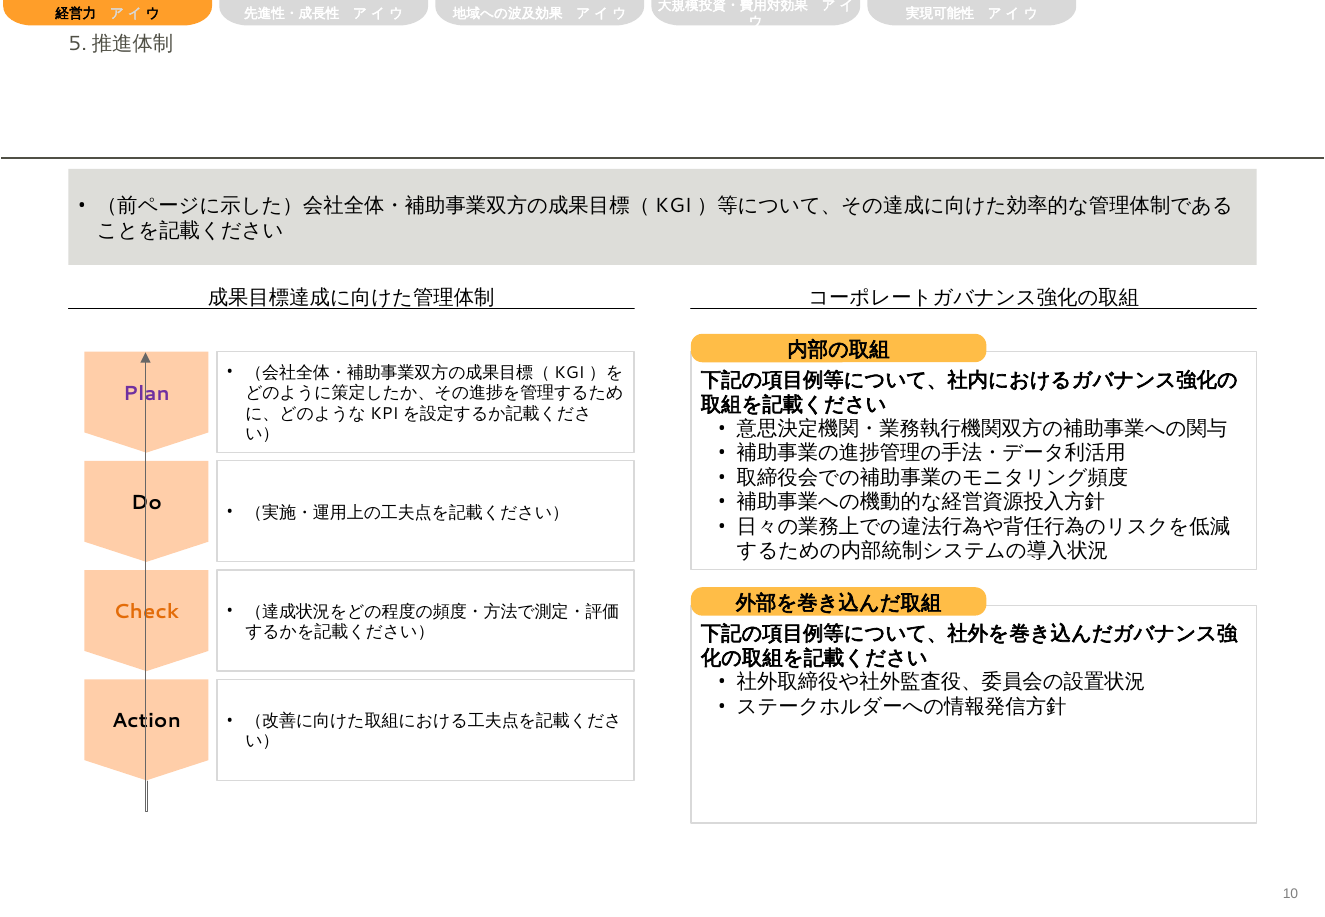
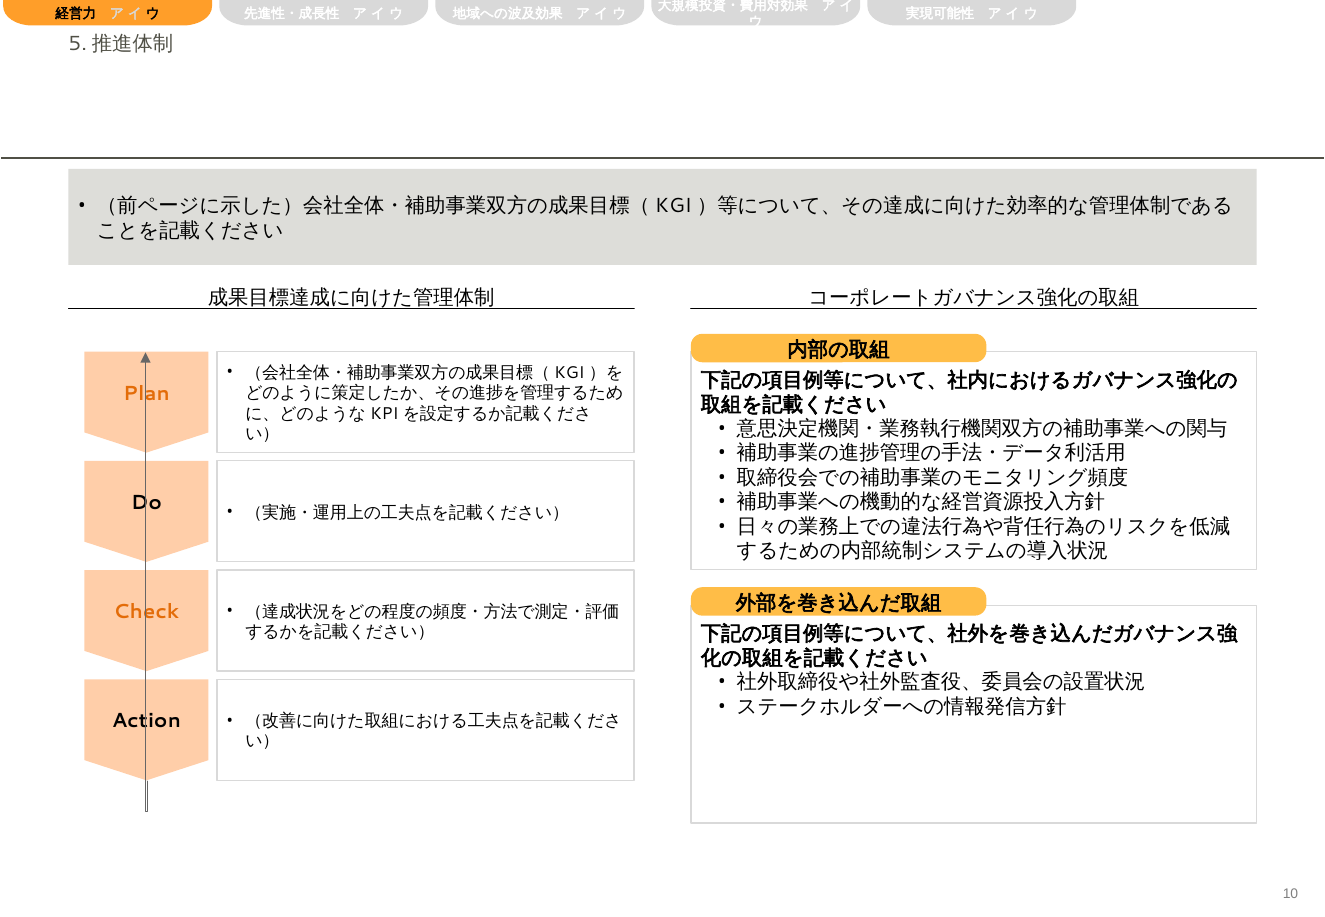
Plan colour: purple -> orange (146, 394)
